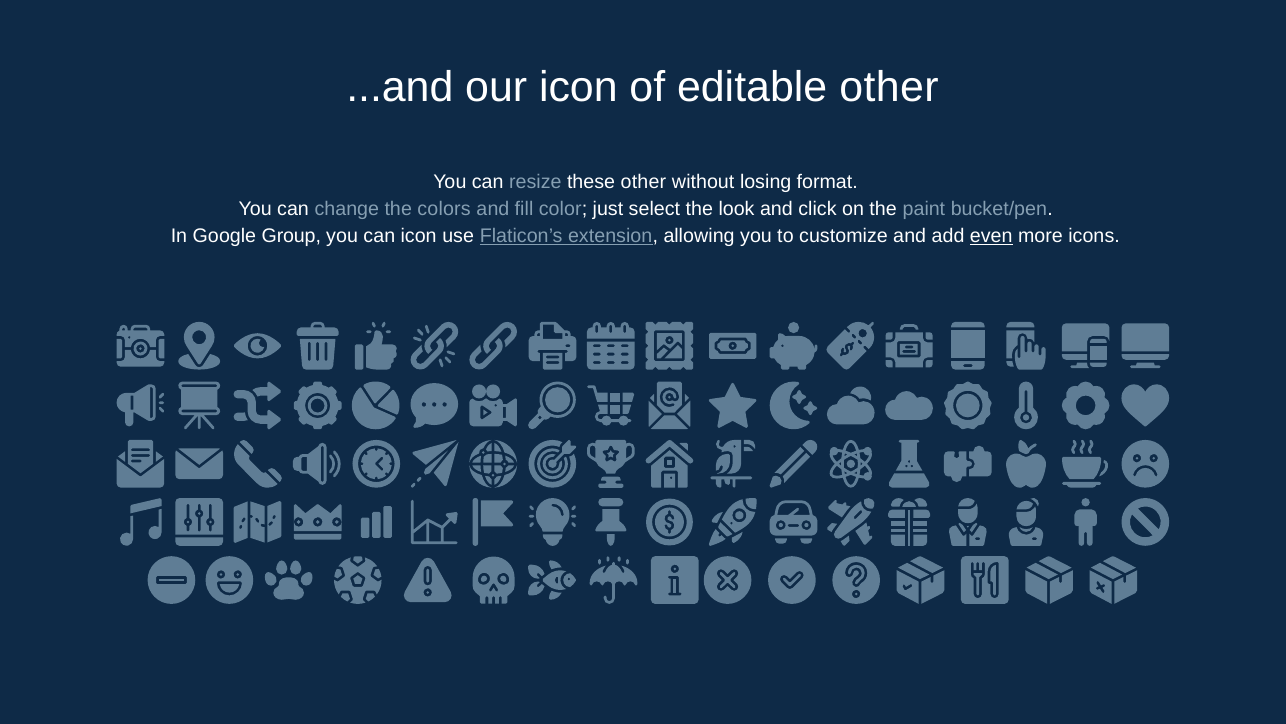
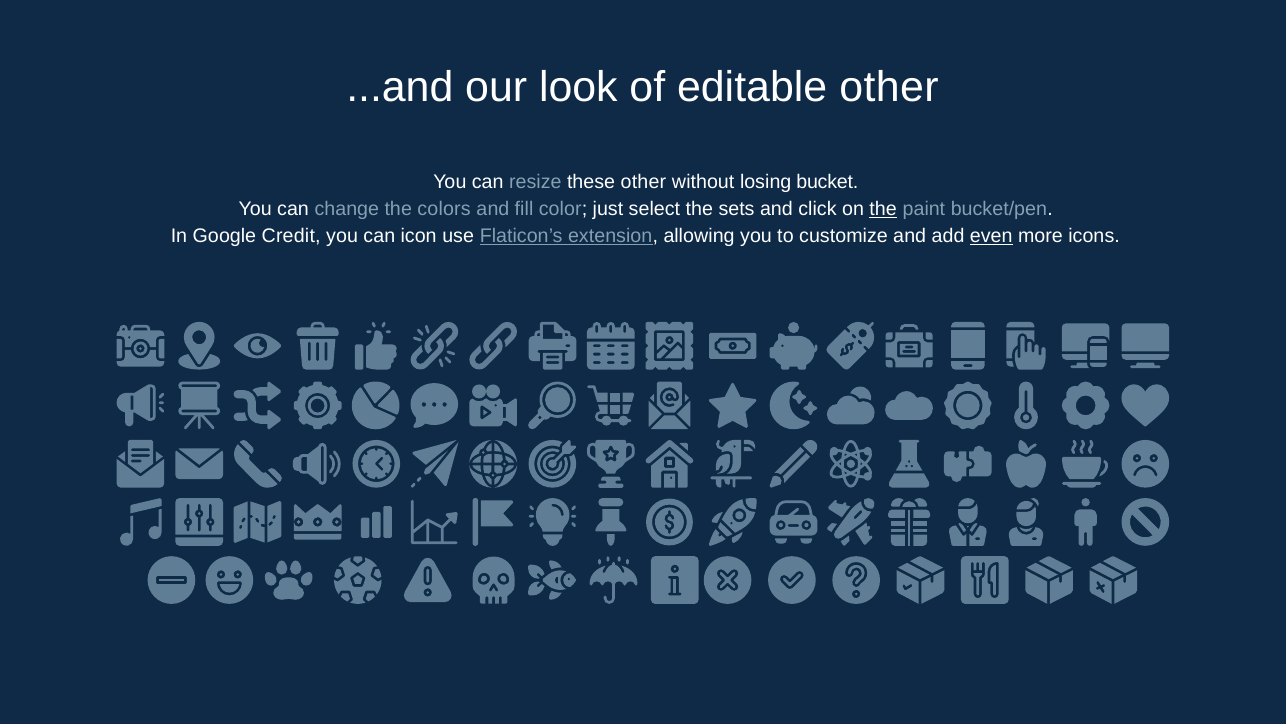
our icon: icon -> look (578, 87)
format: format -> bucket (827, 182)
look: look -> sets (737, 209)
the underline: none -> present (883, 209)
Group: Group -> Credit (291, 236)
